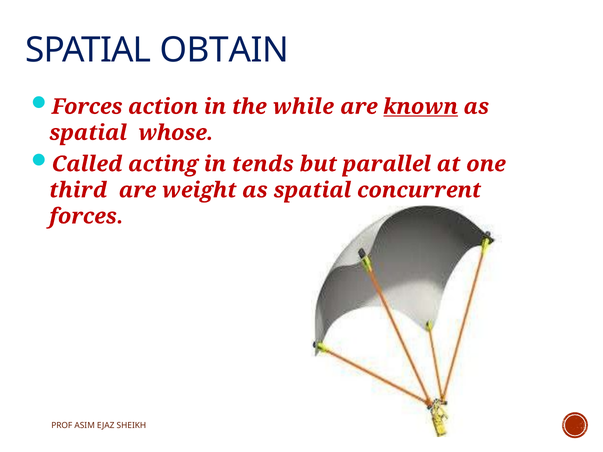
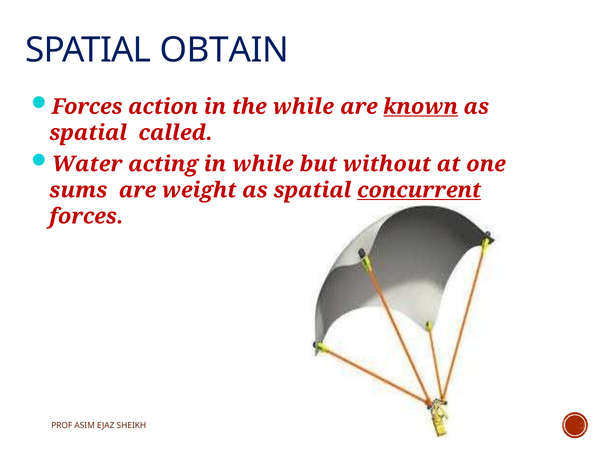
whose: whose -> called (176, 133)
Called: Called -> Water (87, 164)
in tends: tends -> while (263, 164)
parallel: parallel -> without (387, 164)
third: third -> sums (78, 190)
concurrent underline: none -> present (419, 190)
